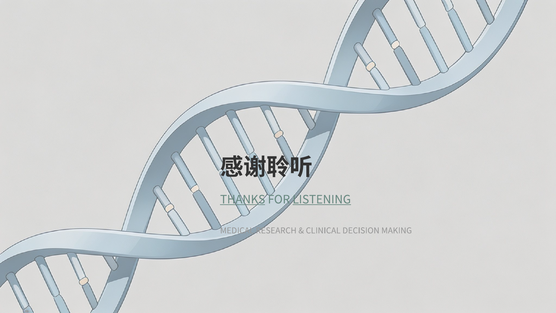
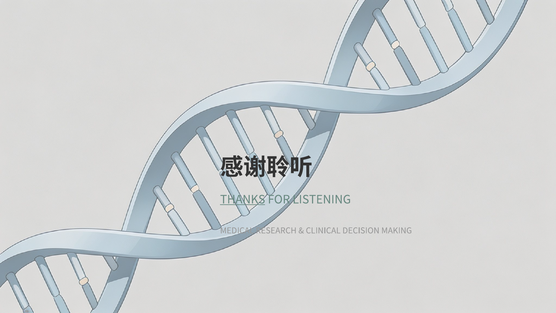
LISTENING underline: present -> none (322, 199)
